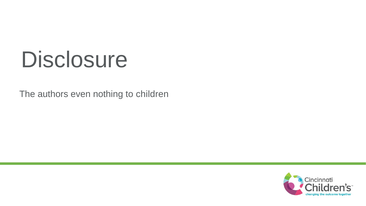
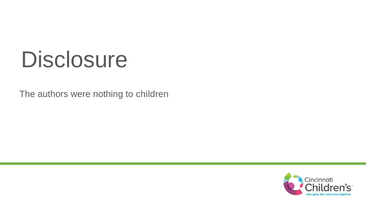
even: even -> were (81, 94)
